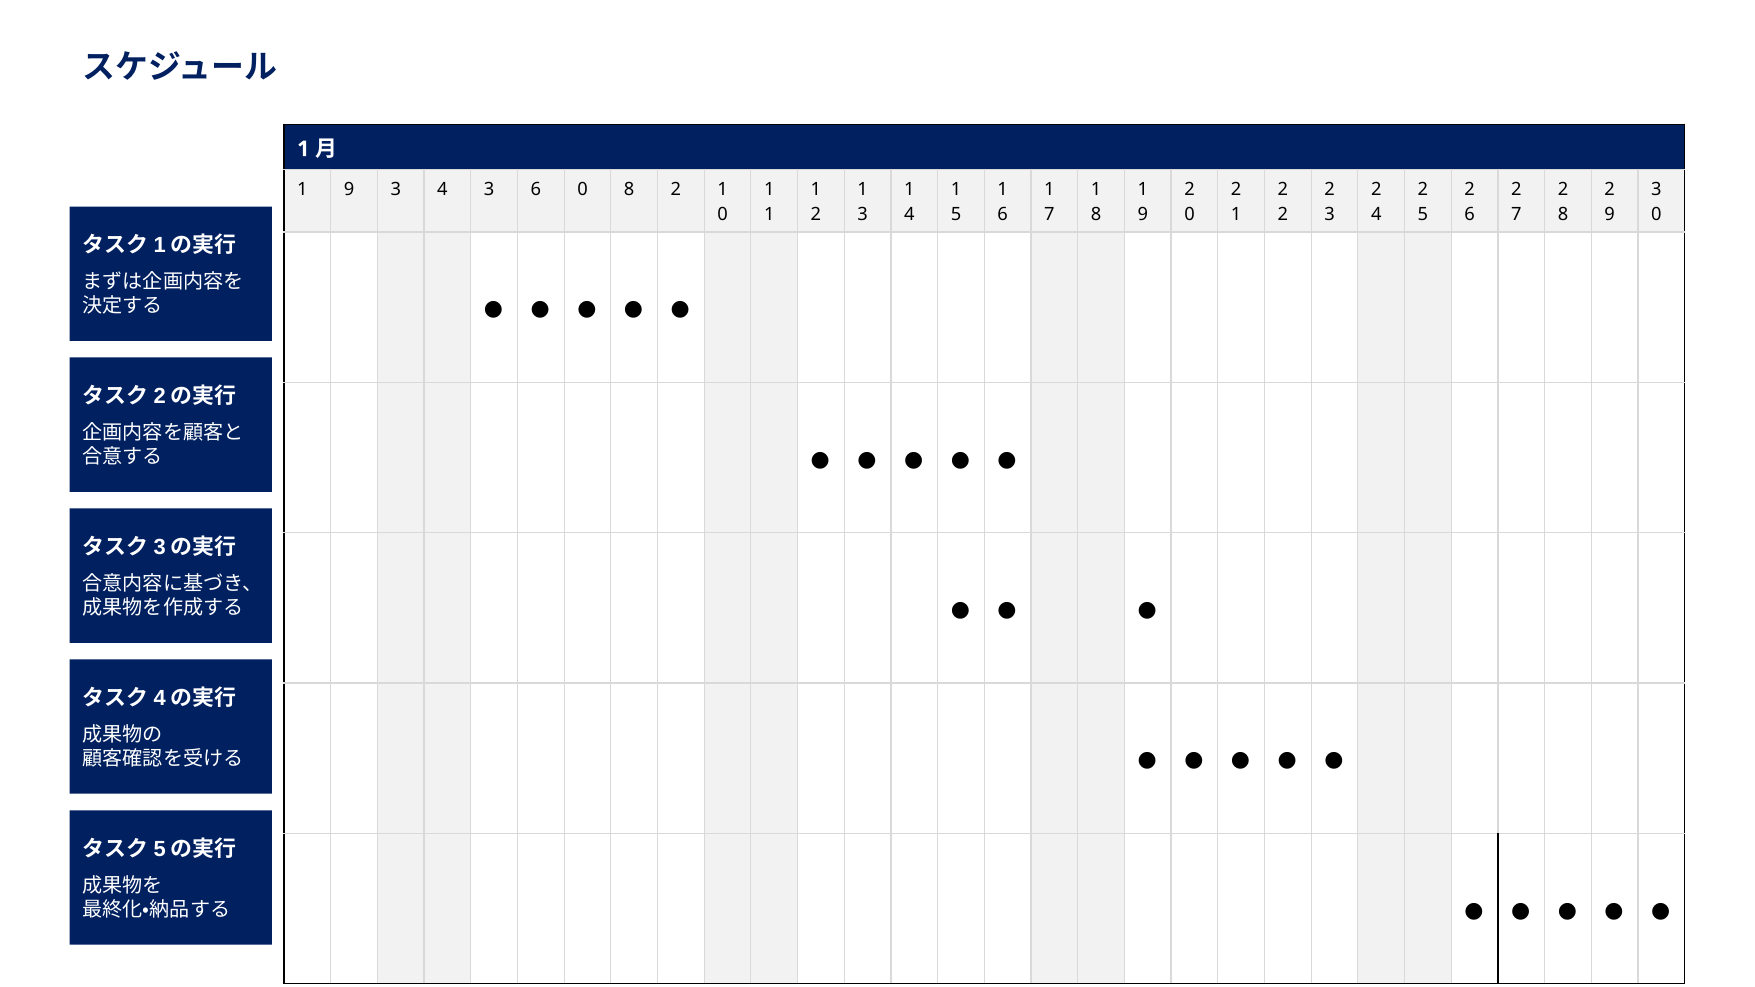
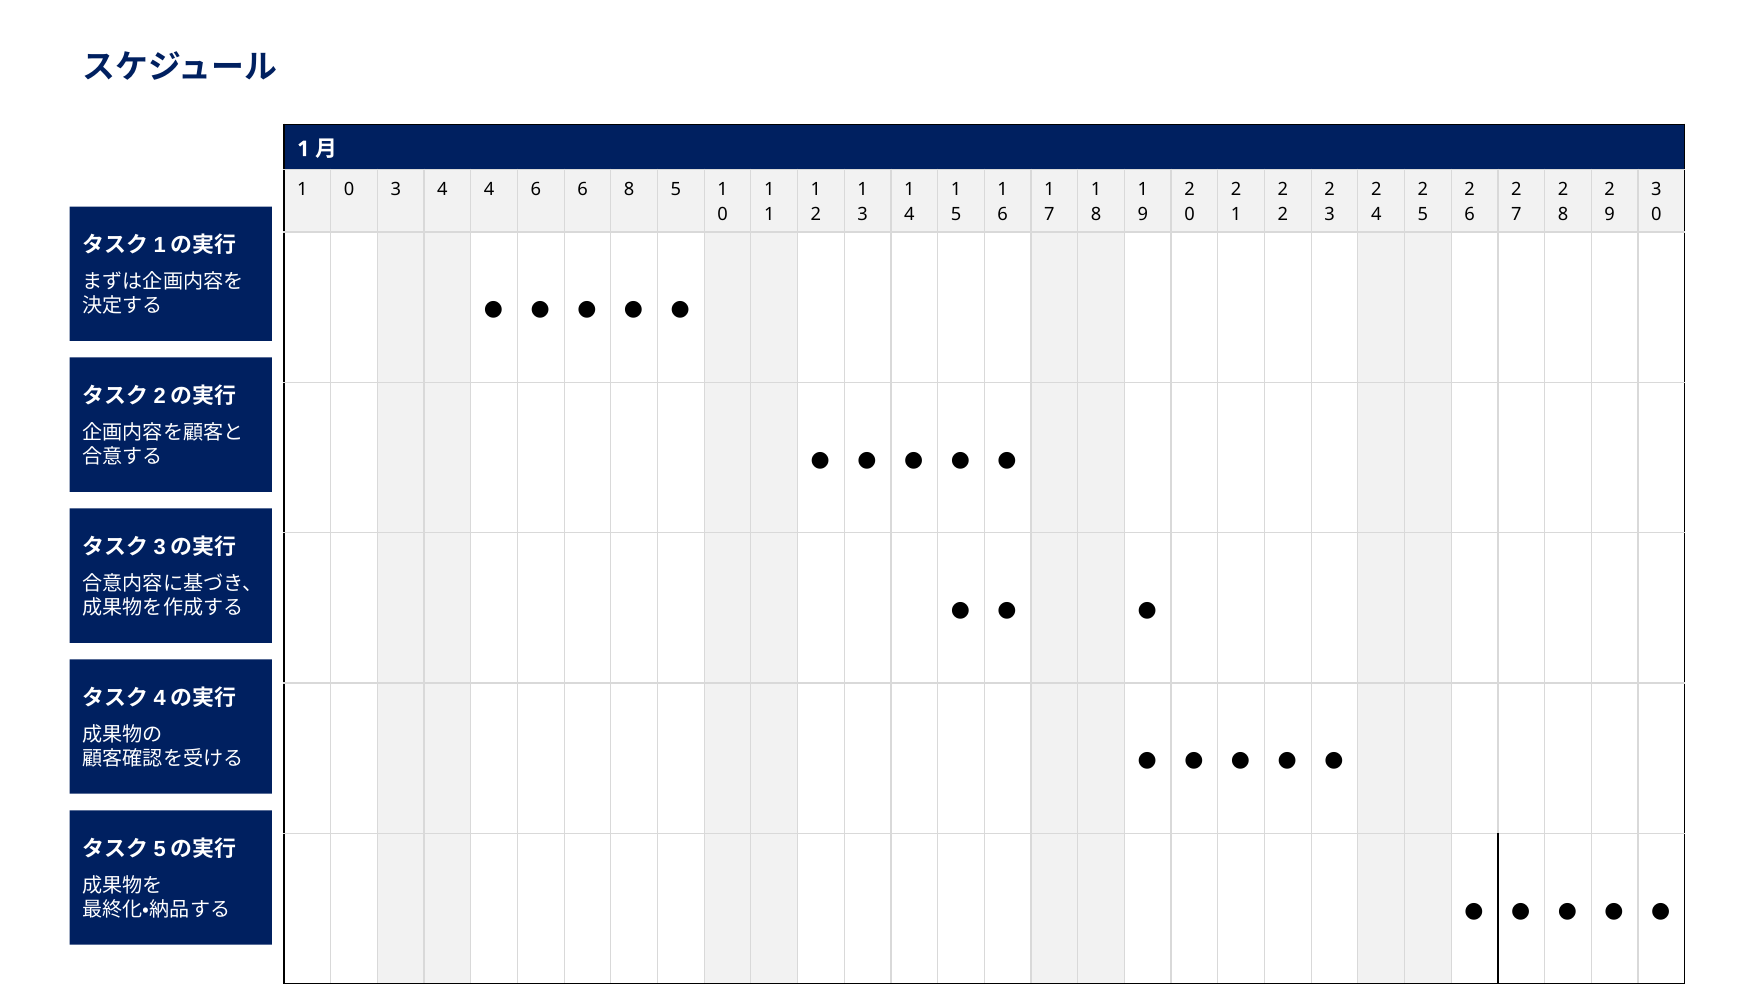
9: 9 -> 0 (349, 189)
4 3: 3 -> 4 (489, 189)
6 0: 0 -> 6 (583, 189)
2: 2 -> 5 (676, 189)
